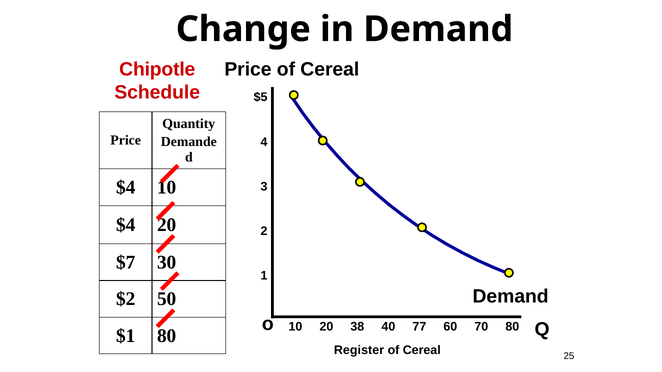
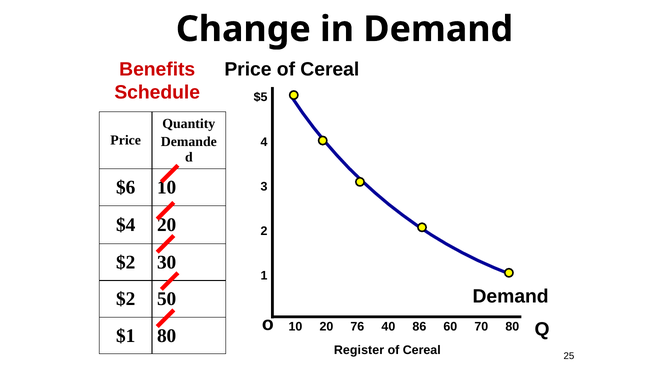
Chipotle: Chipotle -> Benefits (157, 69)
$4: $4 -> $6 (126, 188)
$7: $7 -> $2 (126, 263)
38: 38 -> 76 (357, 327)
77: 77 -> 86 (419, 327)
